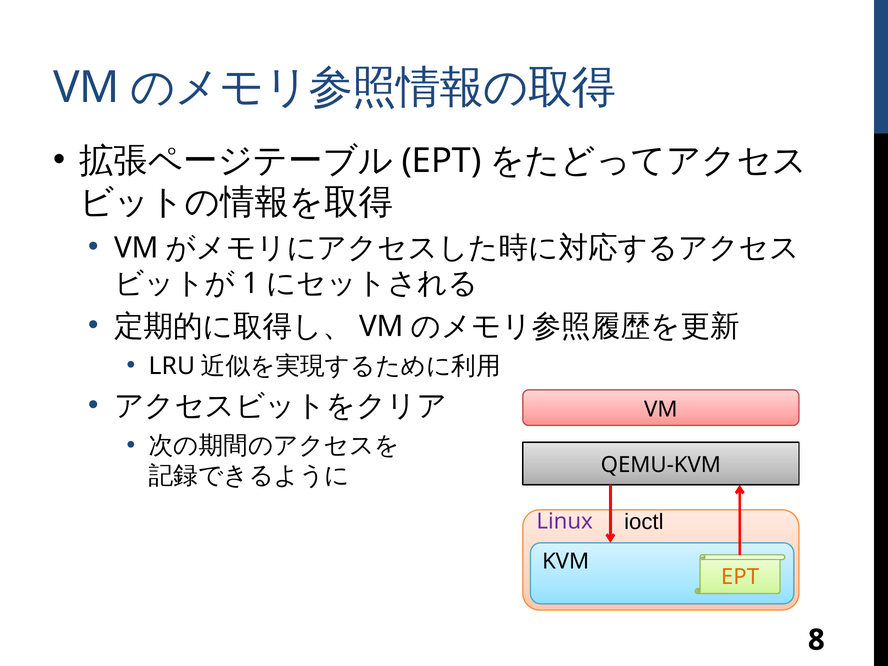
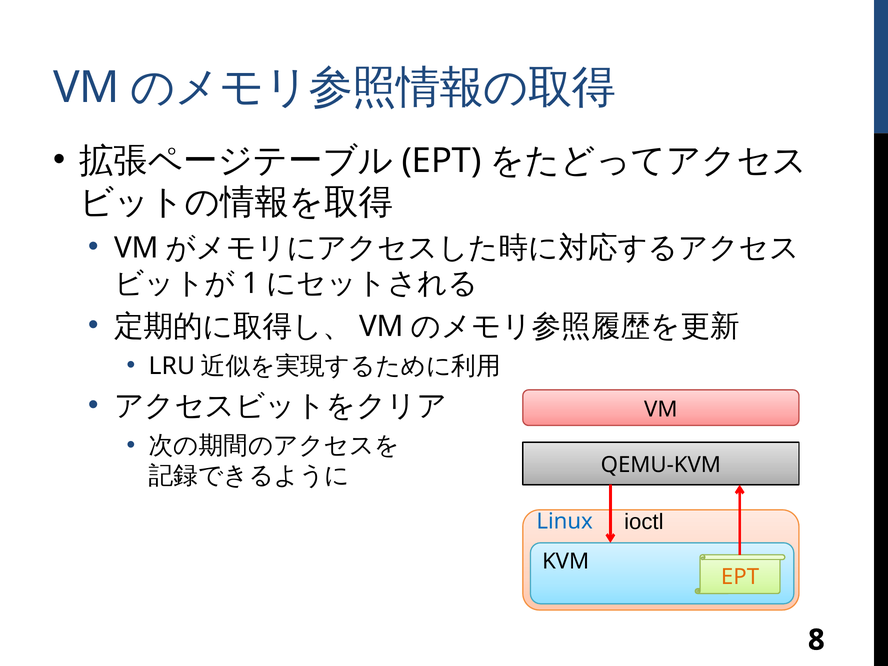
Linux colour: purple -> blue (565, 521)
